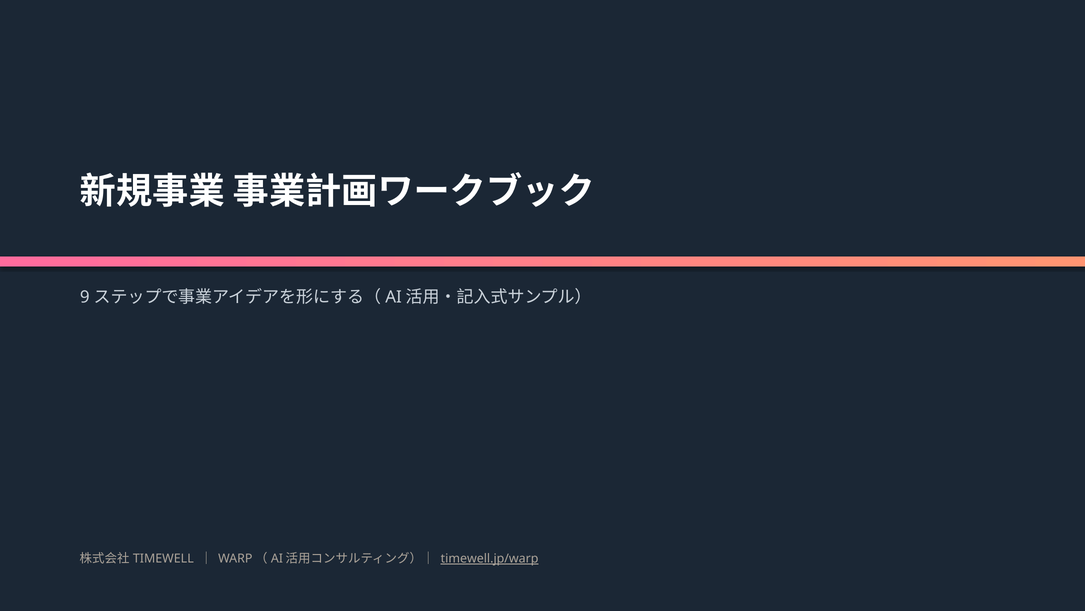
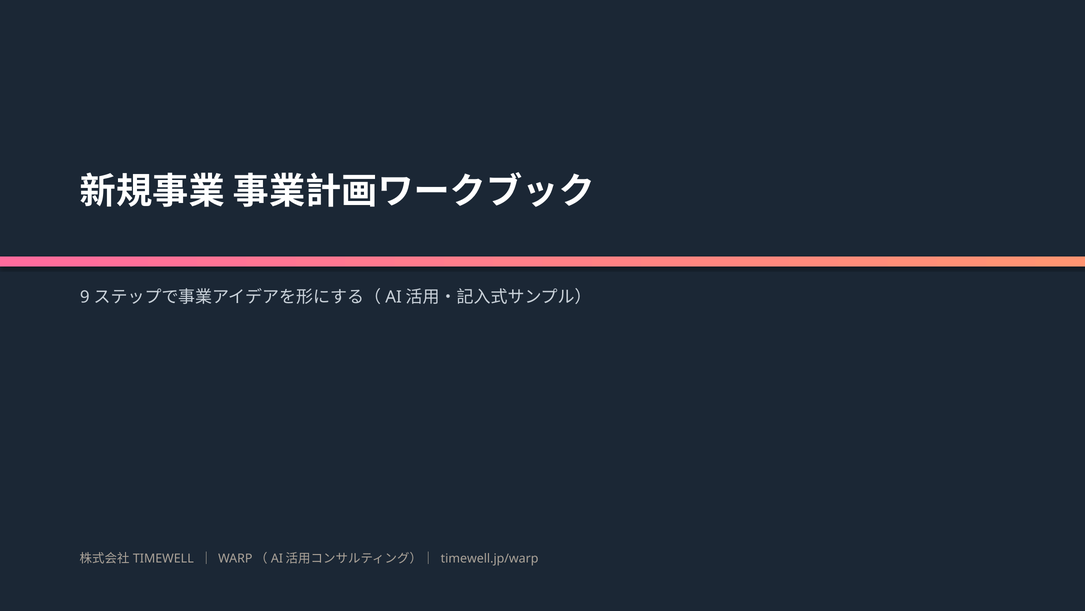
timewell.jp/warp underline: present -> none (490, 558)
